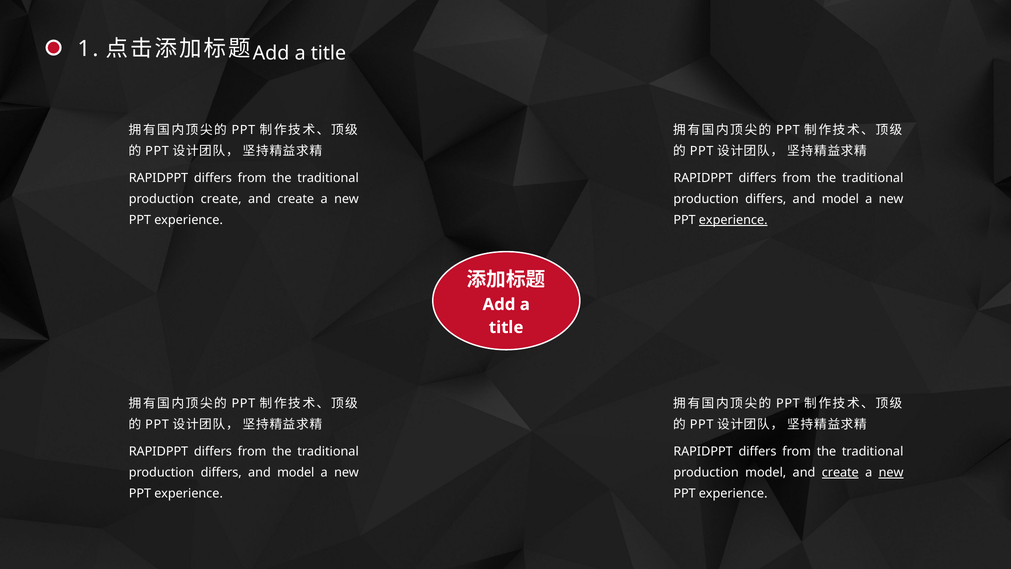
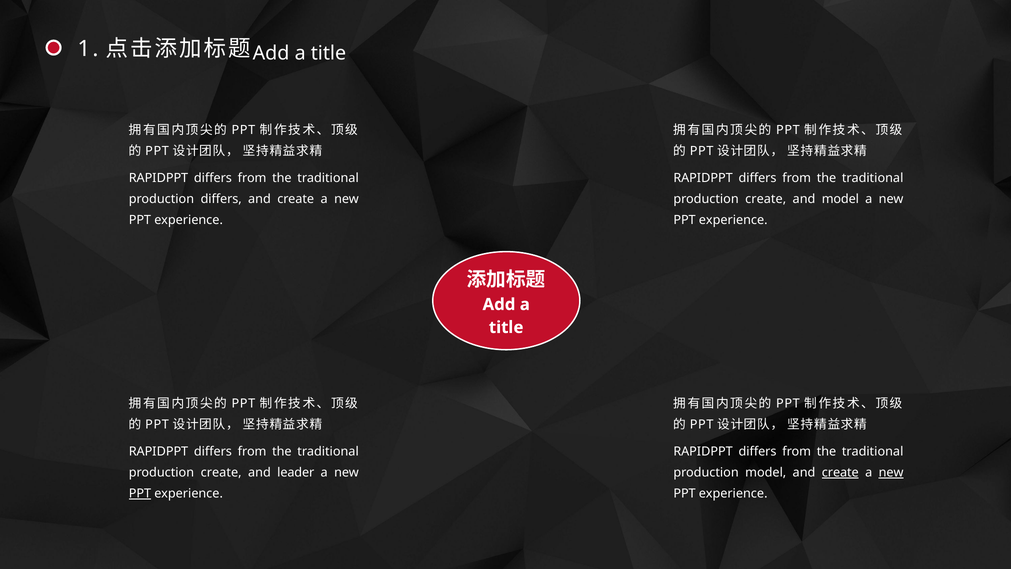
production create: create -> differs (221, 199)
differs: differs -> create (766, 199)
experience underline: present -> none (733, 220)
differs: differs -> create (221, 472)
model: model -> leader (296, 472)
PPT underline: none -> present (140, 493)
